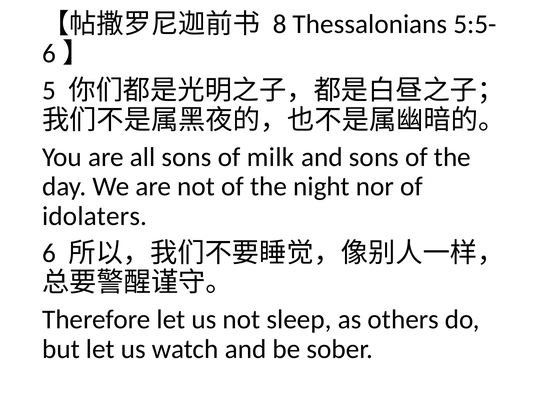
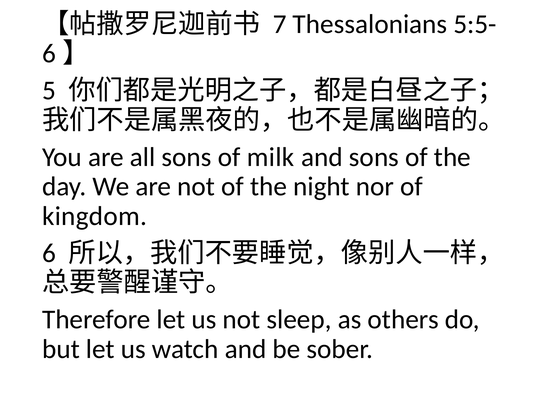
8: 8 -> 7 (280, 24)
idolaters: idolaters -> kingdom (95, 216)
